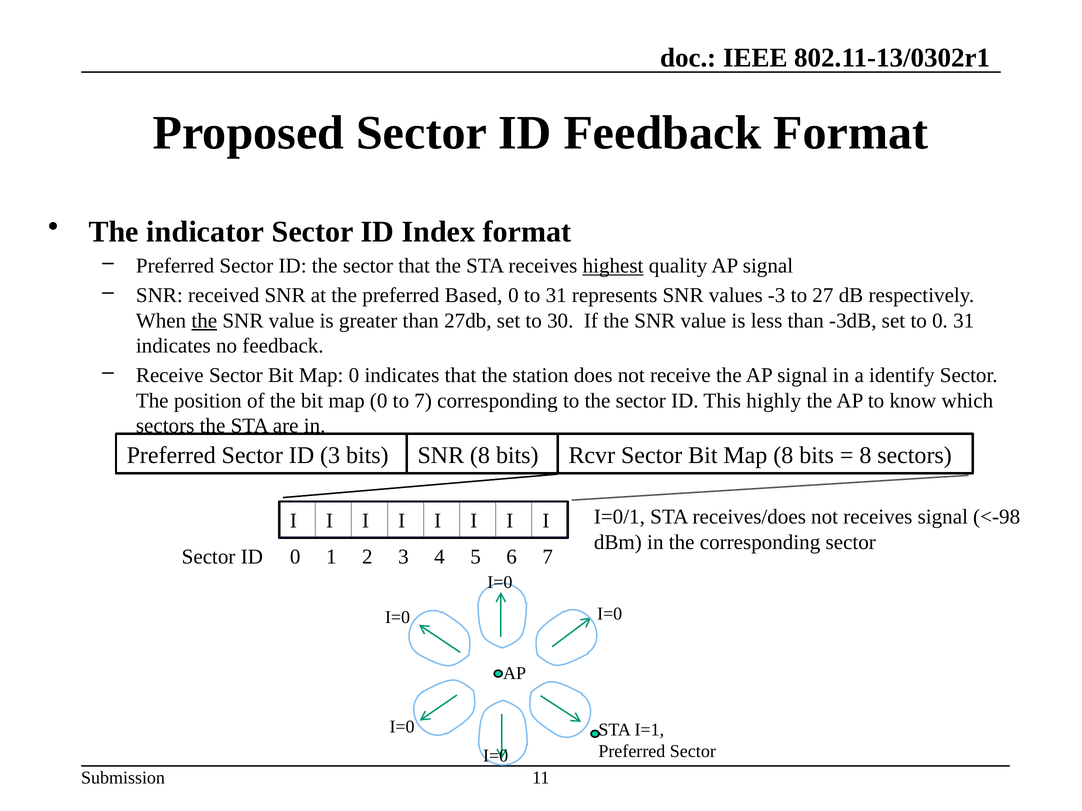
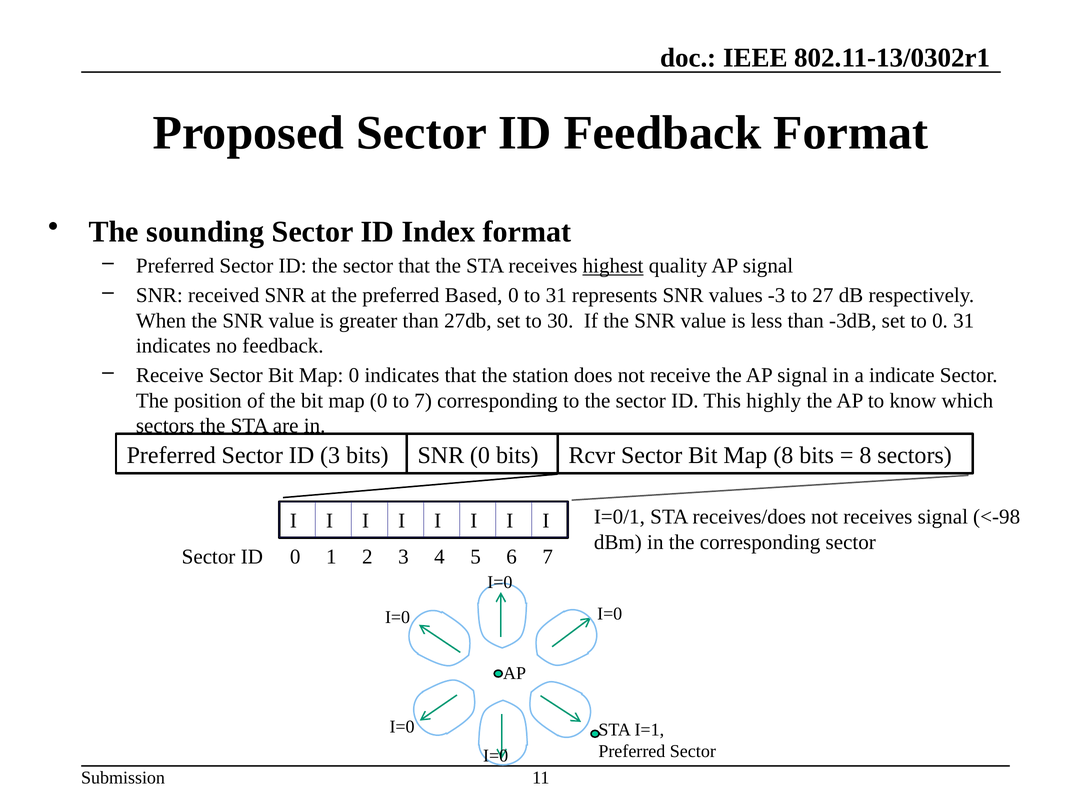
indicator: indicator -> sounding (205, 232)
the underline: present -> none (204, 321)
identify: identify -> indicate (902, 376)
SNR 8: 8 -> 0 (480, 455)
